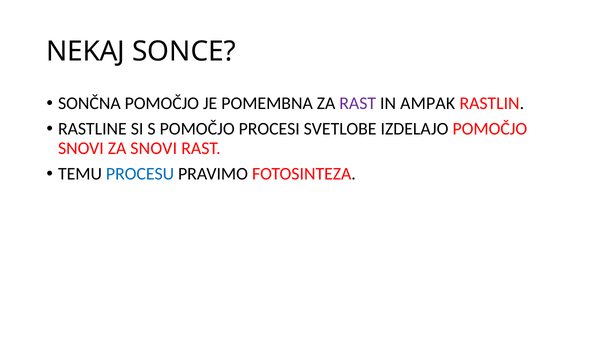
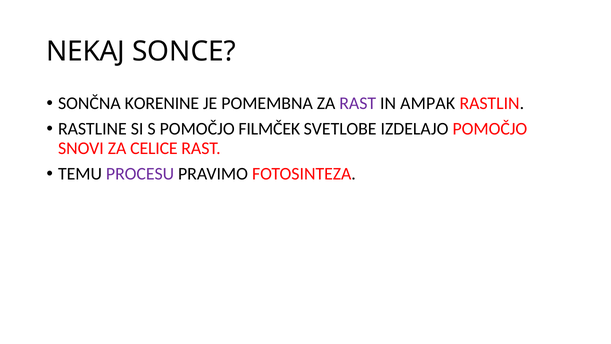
SONČNA POMOČJO: POMOČJO -> KORENINE (162, 103)
PROCESI: PROCESI -> FILMČEK (269, 129)
ZA SNOVI: SNOVI -> CELICE (154, 148)
PROCESU colour: blue -> purple (140, 174)
